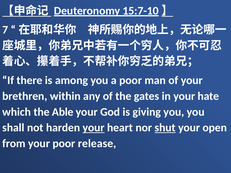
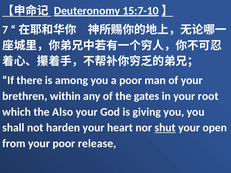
hate: hate -> root (208, 96)
Able: Able -> Also (63, 112)
your underline: present -> none (94, 128)
